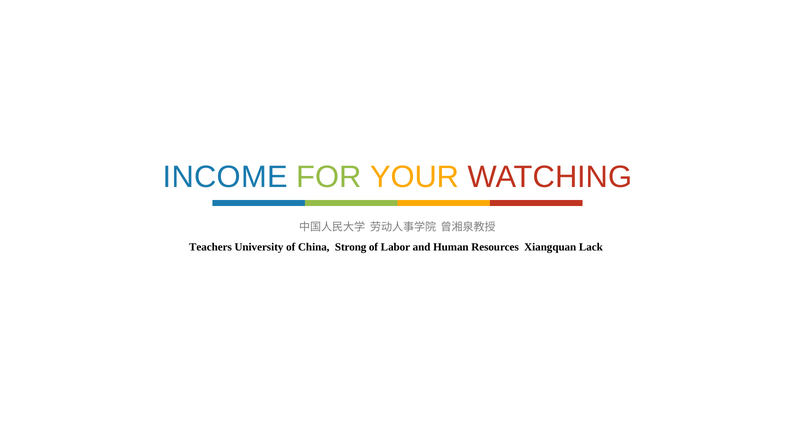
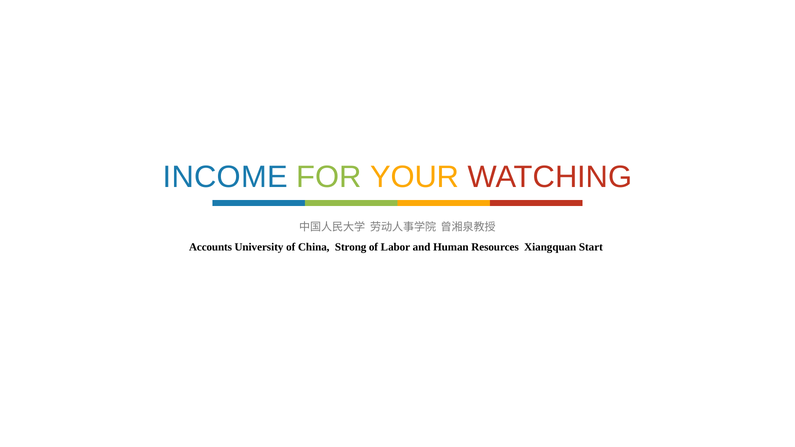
Teachers: Teachers -> Accounts (211, 247)
Lack: Lack -> Start (591, 247)
